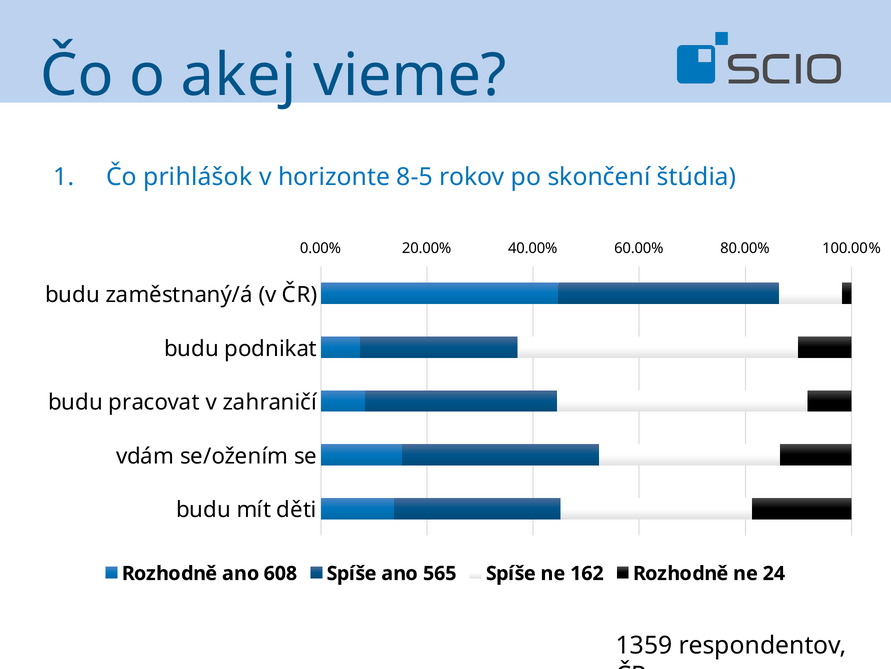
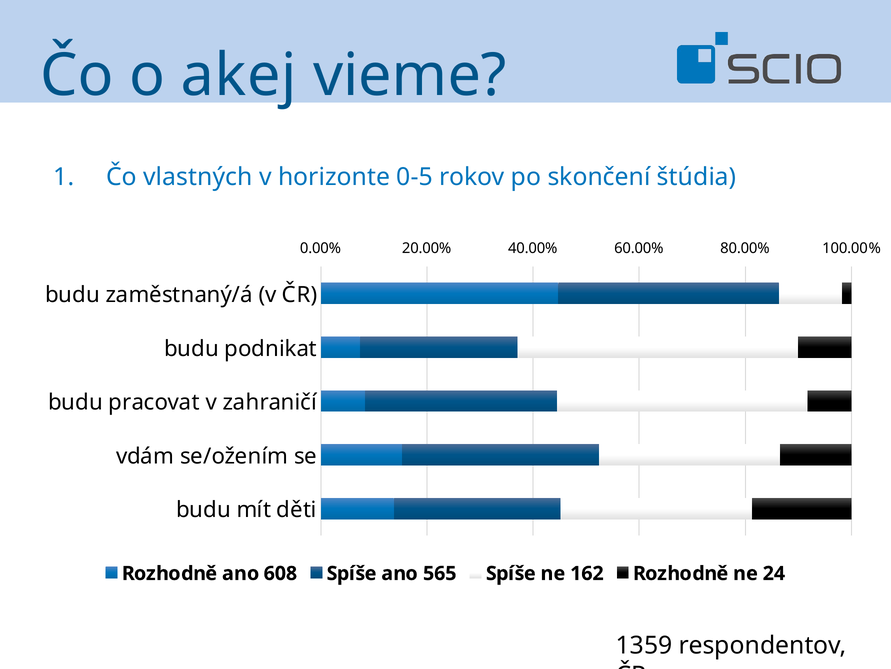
prihlášok: prihlášok -> vlastných (198, 177)
8-5: 8-5 -> 0-5 (415, 177)
